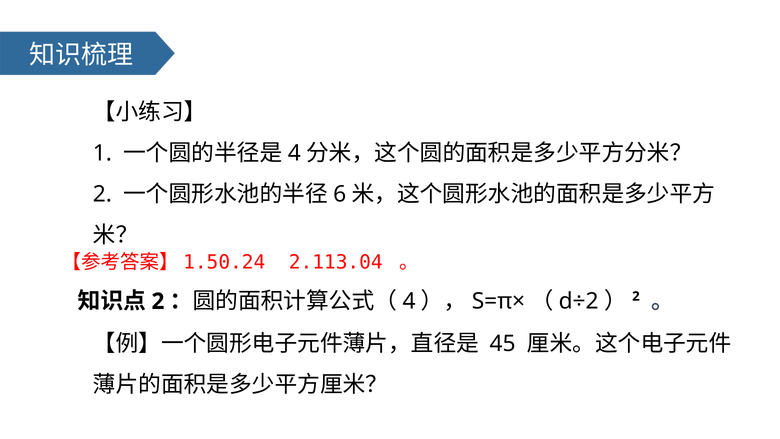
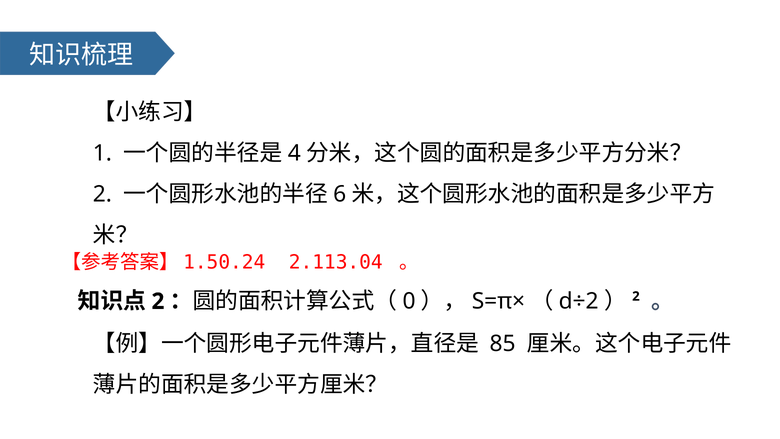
4: 4 -> 0 (409, 301)
45: 45 -> 85 (503, 344)
